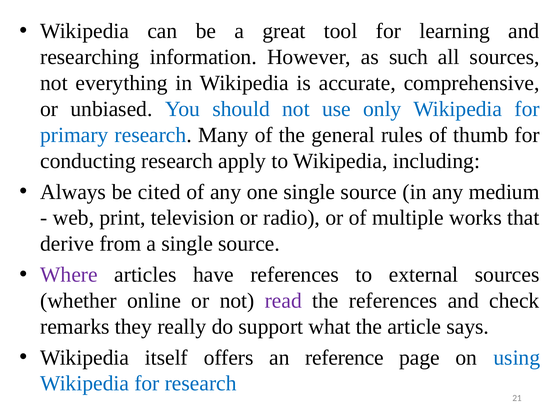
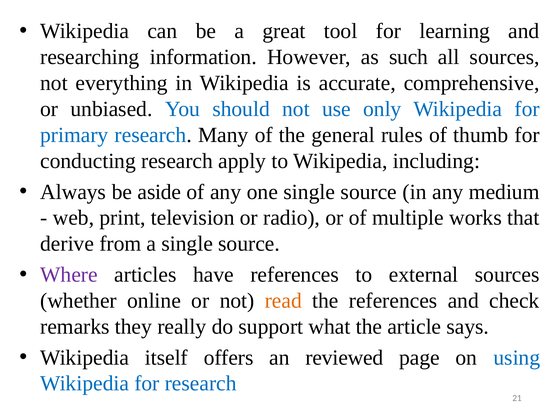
cited: cited -> aside (159, 192)
read colour: purple -> orange (283, 300)
reference: reference -> reviewed (344, 357)
